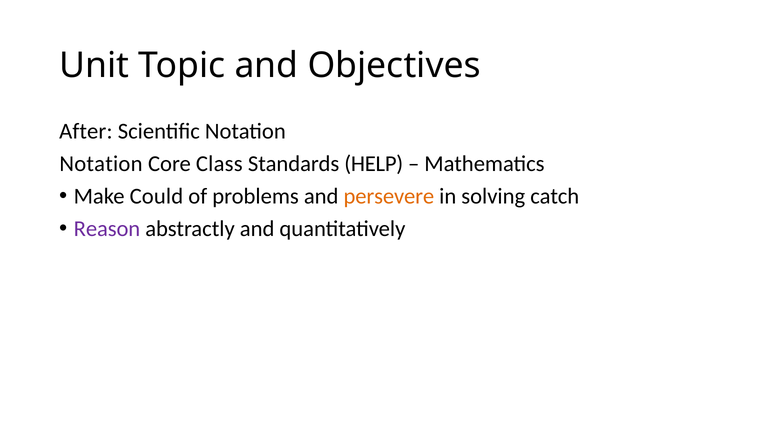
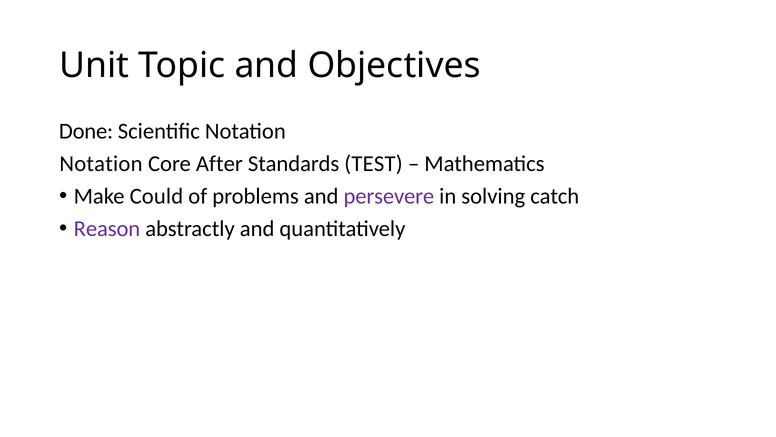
After: After -> Done (86, 131)
Class: Class -> After (219, 164)
HELP: HELP -> TEST (374, 164)
persevere colour: orange -> purple (389, 196)
